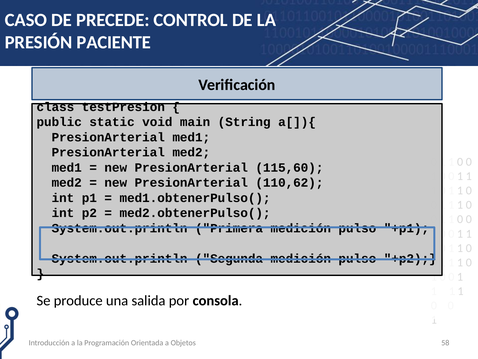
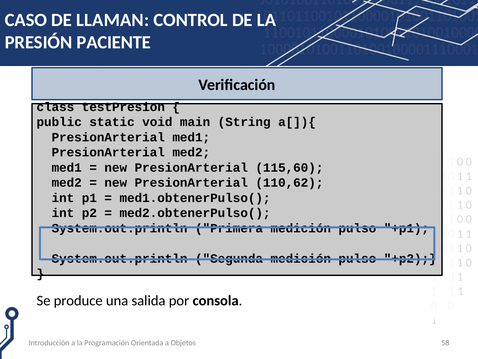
PRECEDE: PRECEDE -> LLAMAN (113, 20)
